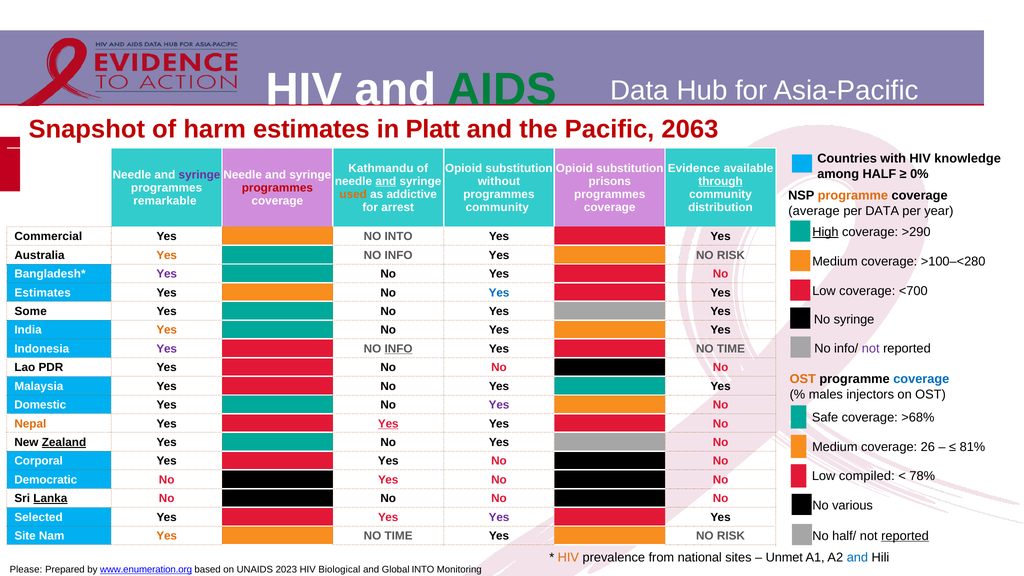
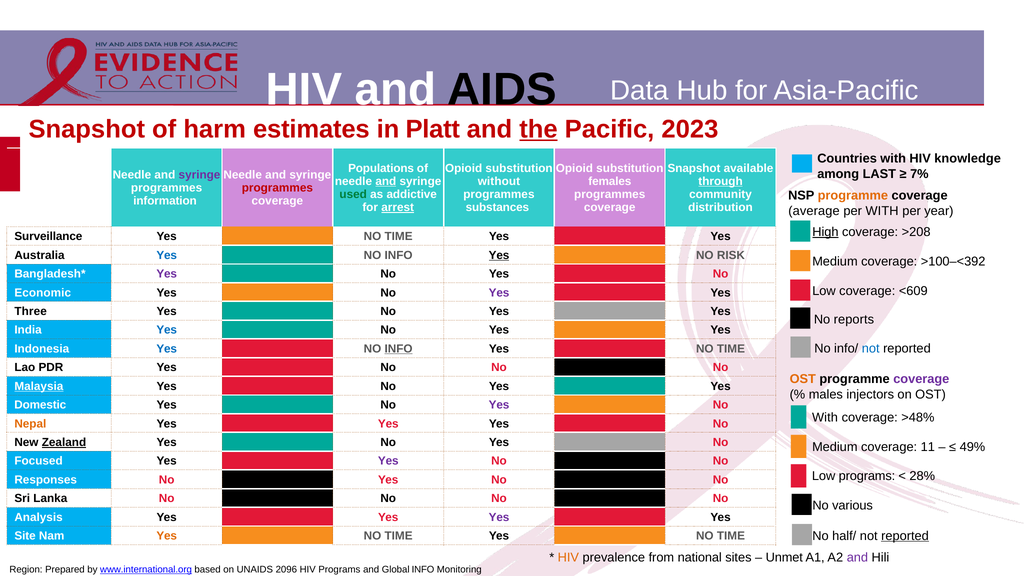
AIDS colour: green -> black (502, 90)
the underline: none -> present (538, 129)
2063: 2063 -> 2023 (690, 129)
Kathmandu: Kathmandu -> Populations (381, 168)
Evidence: Evidence -> Snapshot (694, 168)
HALF: HALF -> LAST (879, 174)
0%: 0% -> 7% (919, 174)
prisons: prisons -> females (610, 181)
used colour: orange -> green (353, 194)
remarkable: remarkable -> information (165, 201)
arrest underline: none -> present (398, 207)
community: community -> substances (497, 207)
per DATA: DATA -> WITH (882, 211)
>290: >290 -> >208 (916, 232)
Commercial: Commercial -> Surveillance (48, 237)
INTO: INTO -> TIME (399, 237)
Yes colour: orange -> blue (167, 255)
Yes underline: none -> present (499, 255)
>100–<280: >100–<280 -> >100–<392 (953, 262)
<700: <700 -> <609 (913, 291)
Estimates: Estimates -> Economic (43, 293)
Yes colour: blue -> purple (499, 293)
Some: Some -> Three (31, 311)
No syringe: syringe -> reports (854, 319)
Yes colour: orange -> blue (167, 330)
not colour: purple -> blue (871, 348)
Yes colour: purple -> blue (167, 349)
coverage colour: blue -> purple (921, 379)
Malaysia underline: none -> present (39, 386)
Safe: Safe -> With (825, 417)
>68%: >68% -> >48% (918, 417)
Yes underline: present -> none (388, 424)
26: 26 -> 11 (928, 447)
81%: 81% -> 49% (972, 447)
Corporal: Corporal -> Focused (39, 461)
Yes colour: black -> purple (388, 461)
Low compiled: compiled -> programs (867, 476)
78%: 78% -> 28% (922, 476)
Democratic: Democratic -> Responses (46, 480)
Lanka underline: present -> none (50, 499)
Selected: Selected -> Analysis (39, 517)
RISK: RISK -> TIME (731, 536)
and colour: blue -> purple (857, 558)
Please: Please -> Region (26, 569)
www.enumeration.org: www.enumeration.org -> www.international.org (146, 569)
2023: 2023 -> 2096 (286, 569)
HIV Biological: Biological -> Programs (339, 569)
Global INTO: INTO -> INFO (423, 569)
